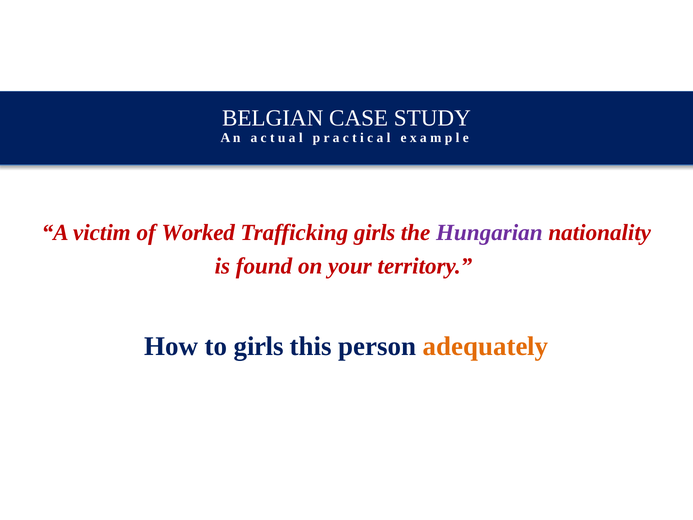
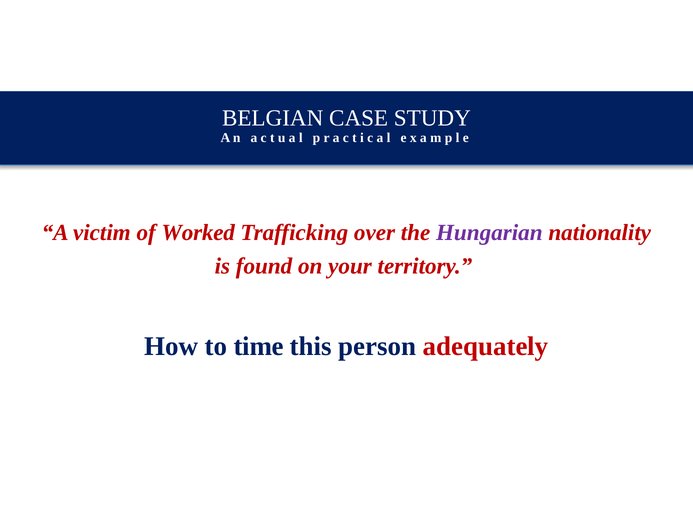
Trafficking girls: girls -> over (375, 232)
to girls: girls -> time (259, 346)
adequately colour: orange -> red (486, 346)
